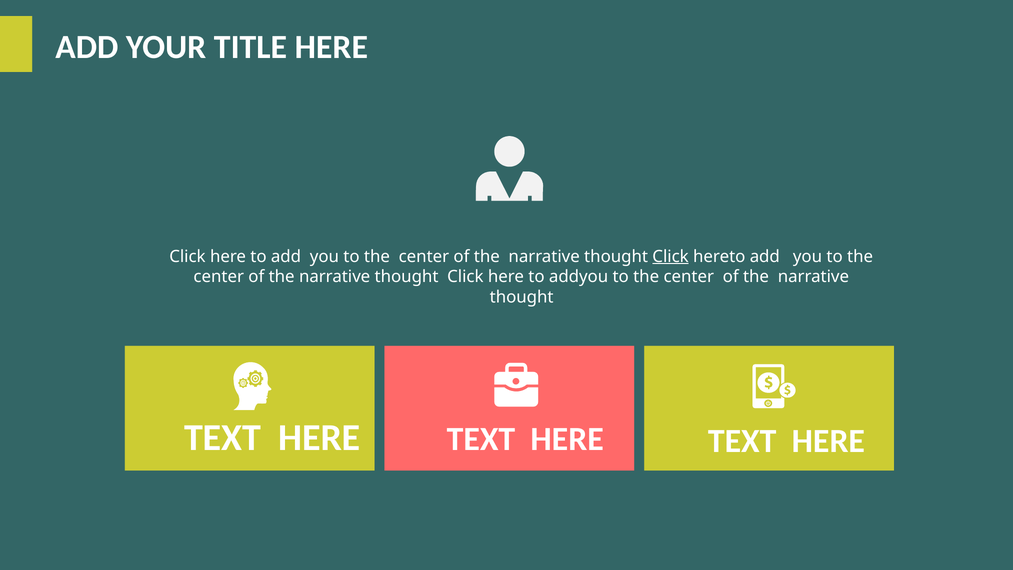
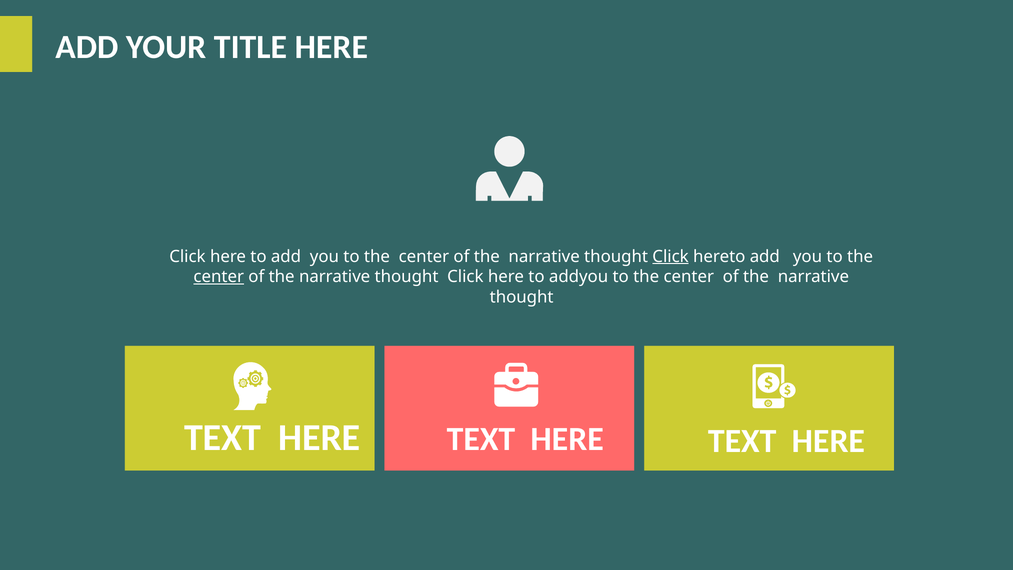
center underline: none -> present (219, 277)
